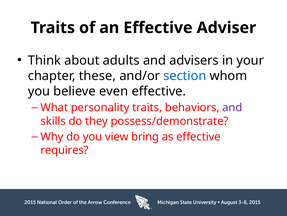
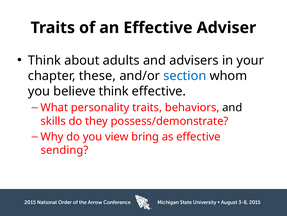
believe even: even -> think (114, 91)
and colour: purple -> black (232, 107)
requires: requires -> sending (64, 150)
